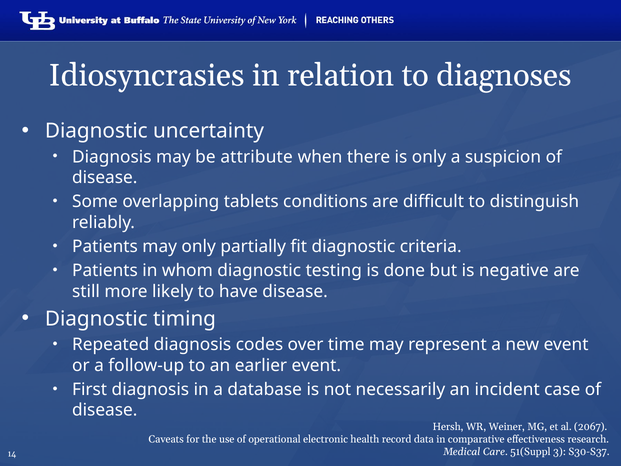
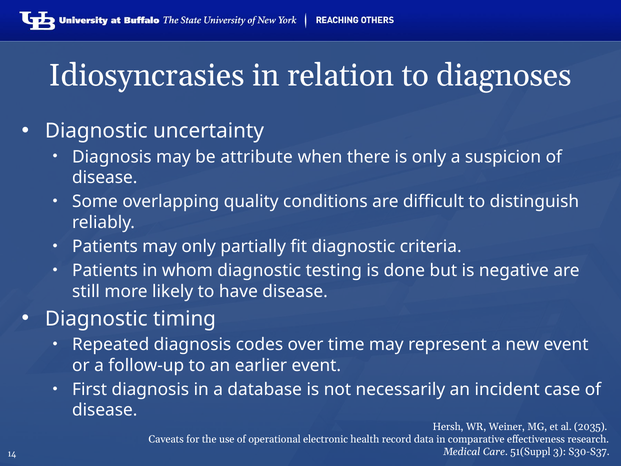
tablets: tablets -> quality (251, 202)
2067: 2067 -> 2035 (591, 427)
